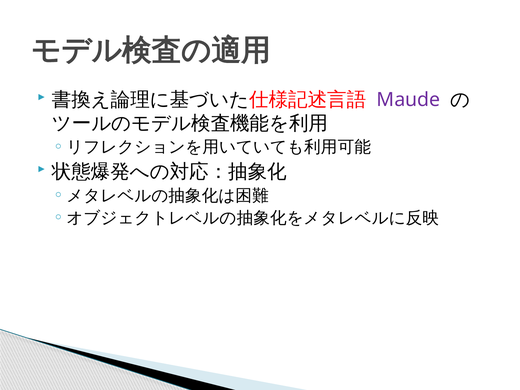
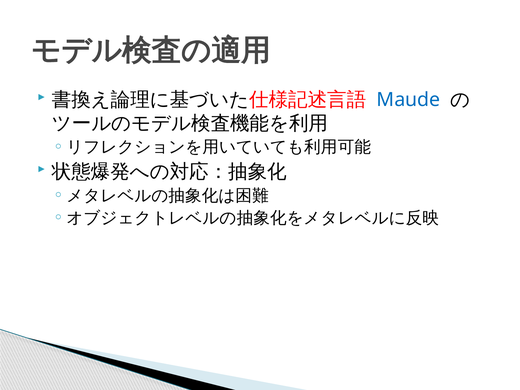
Maude colour: purple -> blue (408, 100)
